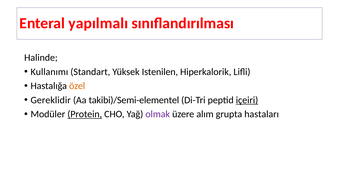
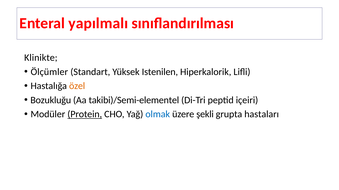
Halinde: Halinde -> Klinikte (41, 58)
Kullanımı: Kullanımı -> Ölçümler (49, 72)
Gereklidir: Gereklidir -> Bozukluğu (51, 100)
içeiri underline: present -> none (247, 100)
olmak colour: purple -> blue (158, 115)
alım: alım -> şekli (205, 115)
